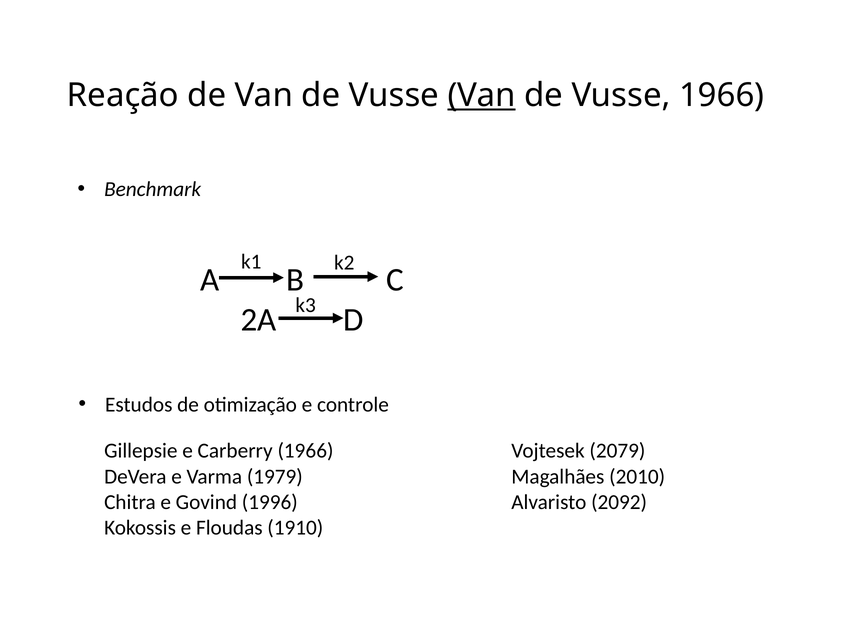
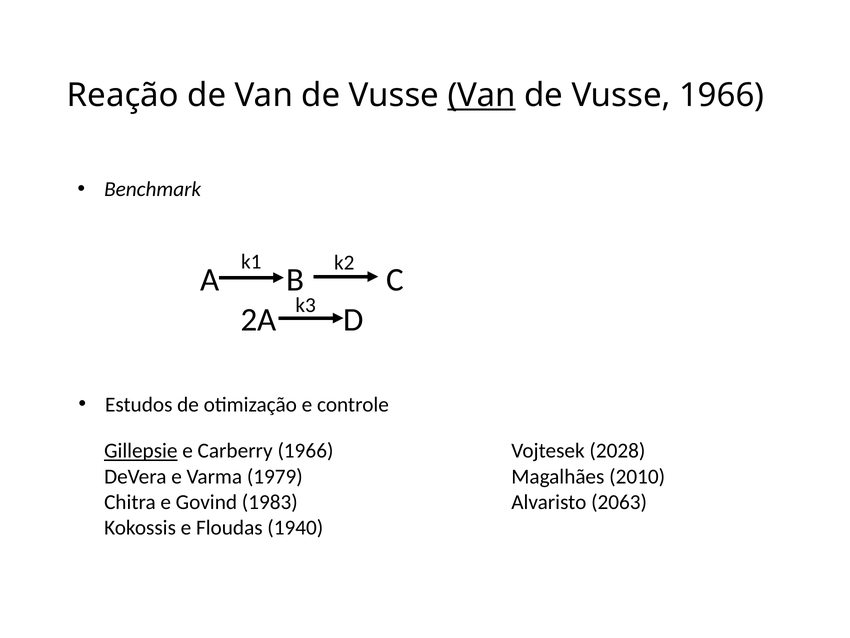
Gillepsie underline: none -> present (141, 451)
2079: 2079 -> 2028 (617, 451)
1996: 1996 -> 1983 (270, 502)
2092: 2092 -> 2063 (619, 502)
1910: 1910 -> 1940 (295, 527)
